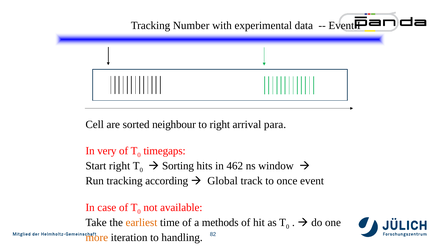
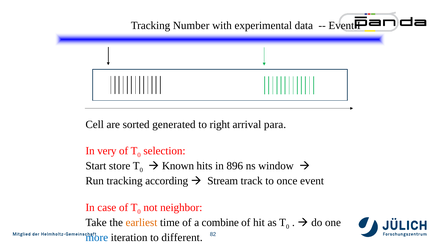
neighbour: neighbour -> generated (174, 124)
timegaps: timegaps -> selection (164, 151)
Start right: right -> store (120, 166)
Sorting: Sorting -> Known (178, 166)
462: 462 -> 896 (235, 166)
Global: Global -> Stream (223, 181)
available: available -> neighbor (181, 207)
methods: methods -> combine (220, 222)
more colour: orange -> blue (97, 237)
handling: handling -> different (182, 237)
